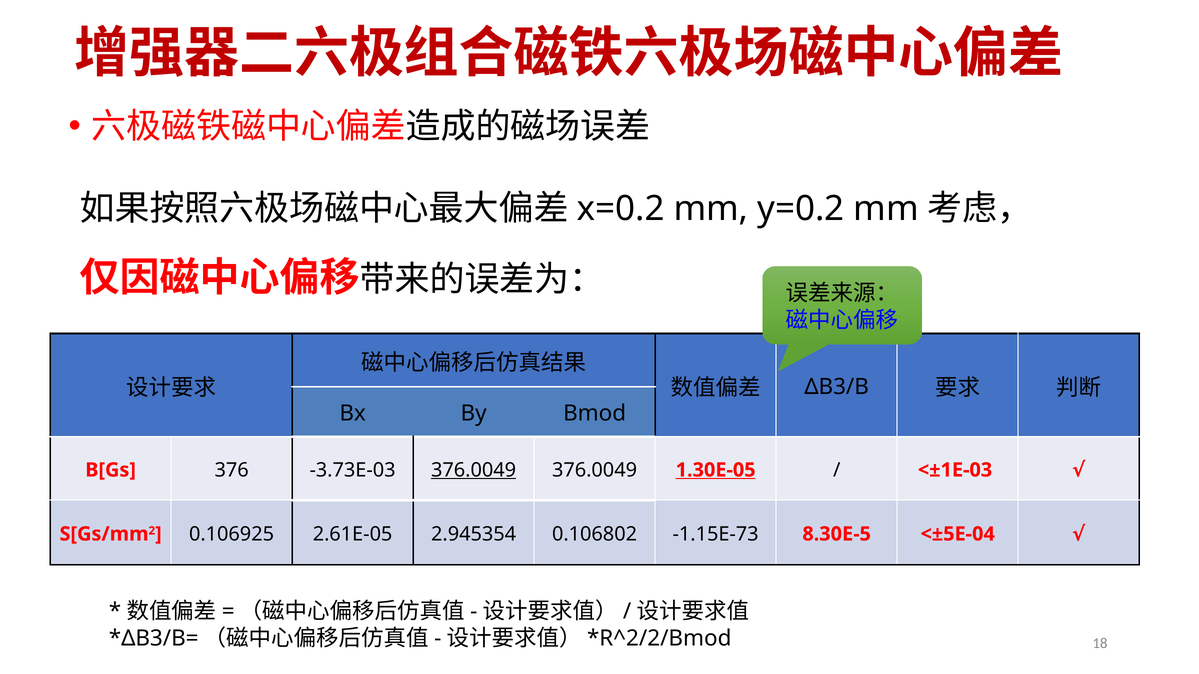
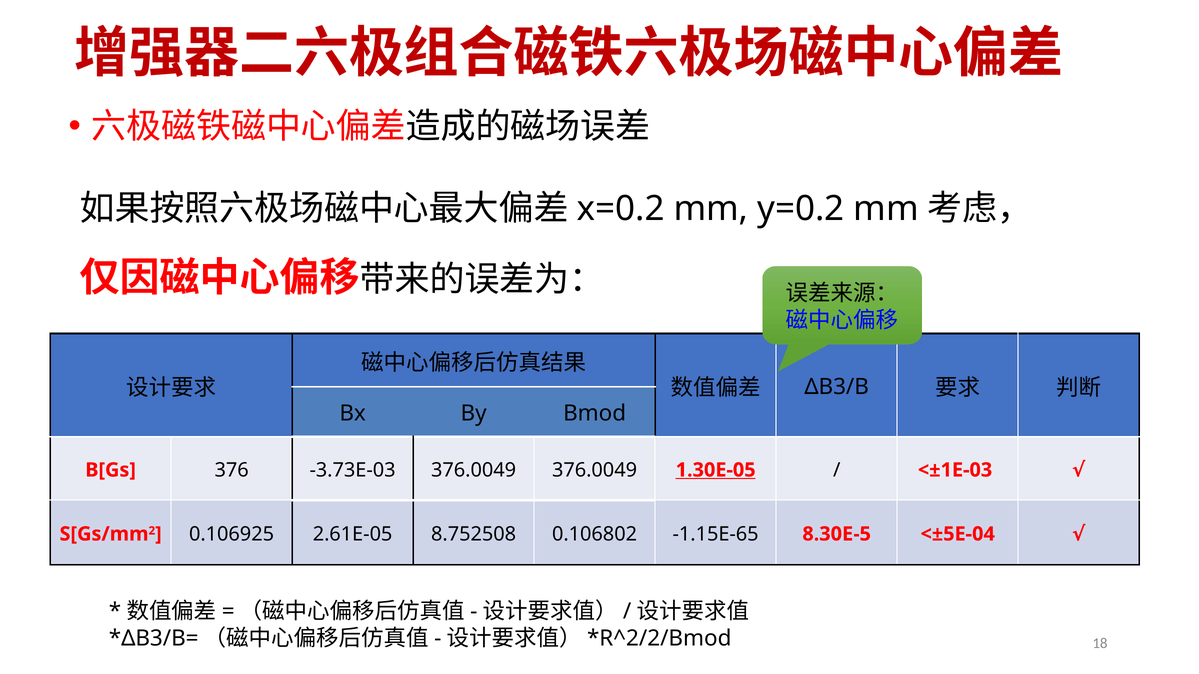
376.0049 underline: present -> none (474, 470)
2.945354: 2.945354 -> 8.752508 (474, 534)
-1.15E-73: -1.15E-73 -> -1.15E-65 (716, 534)
